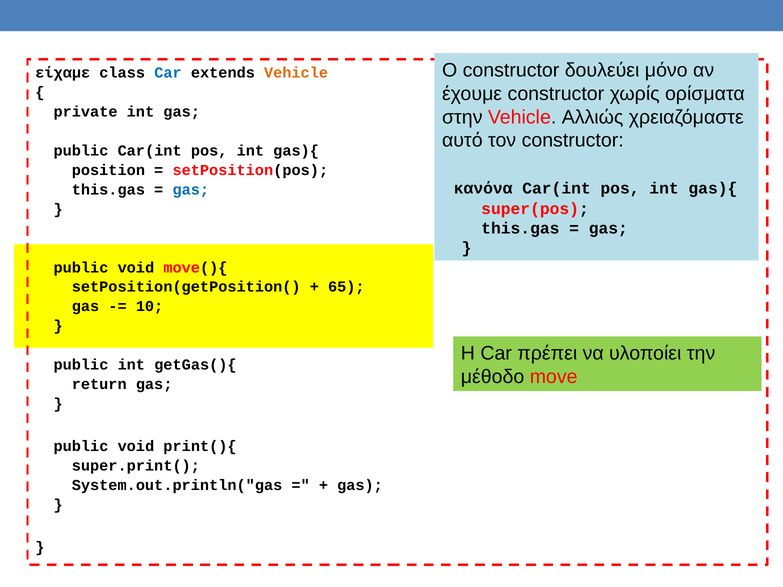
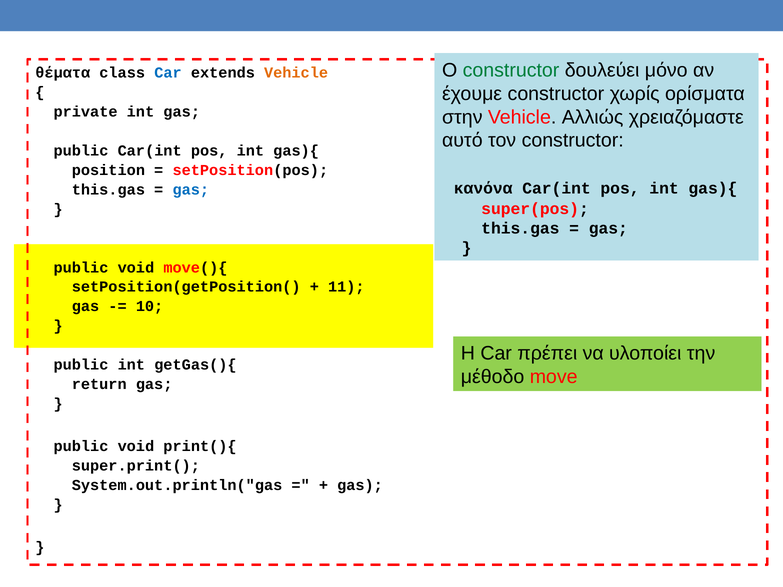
constructor colour: black -> green (511, 70)
είχαμε: είχαμε -> θέματα (63, 73)
65: 65 -> 11 (346, 287)
